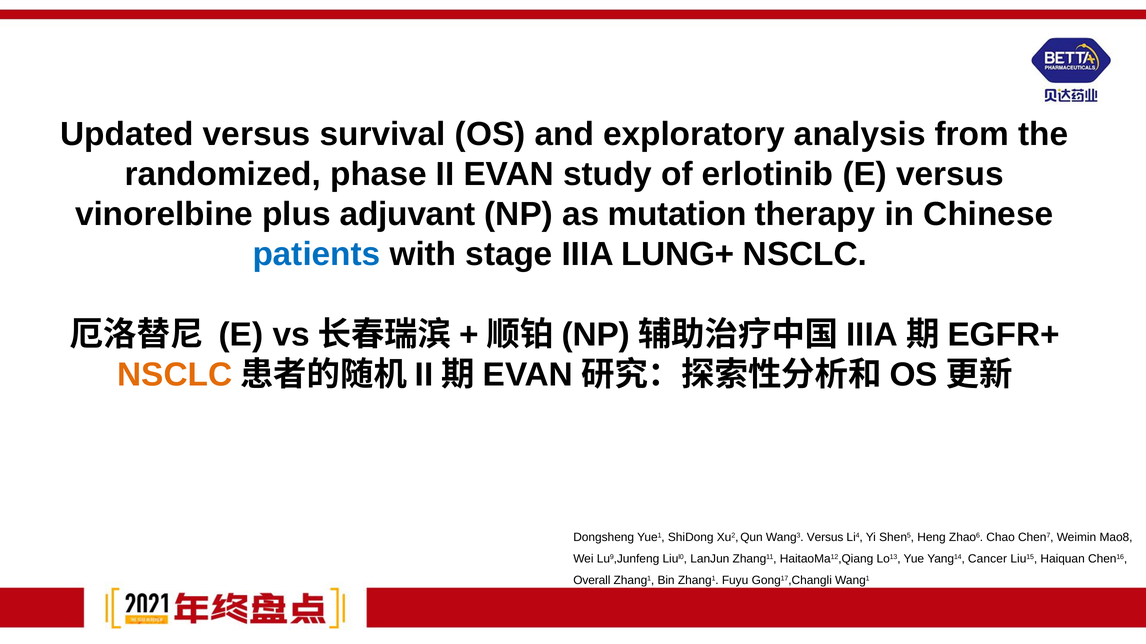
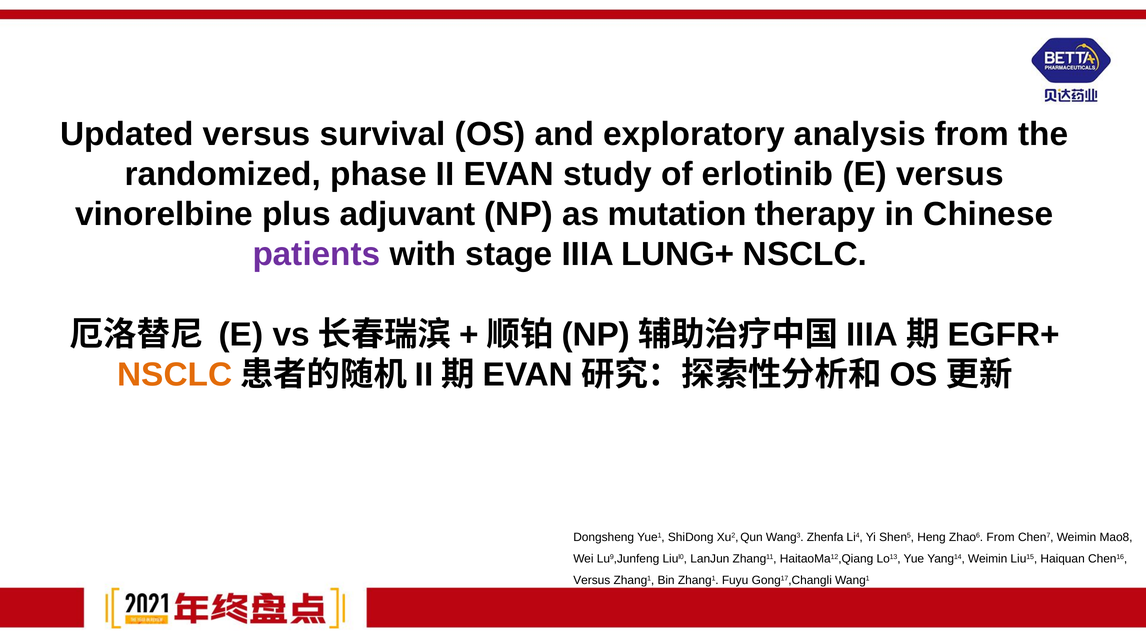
patients colour: blue -> purple (316, 255)
Wang3 Versus: Versus -> Zhenfa (825, 538)
Zhao6 Chao: Chao -> From (1000, 538)
Yang14 Cancer: Cancer -> Weimin (988, 559)
Overall: Overall -> Versus (592, 581)
